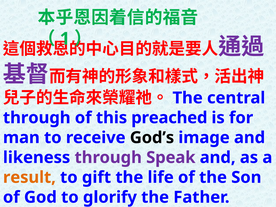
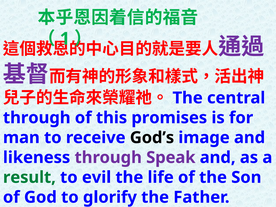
preached: preached -> promises (169, 118)
result colour: orange -> green (29, 177)
gift: gift -> evil (97, 177)
